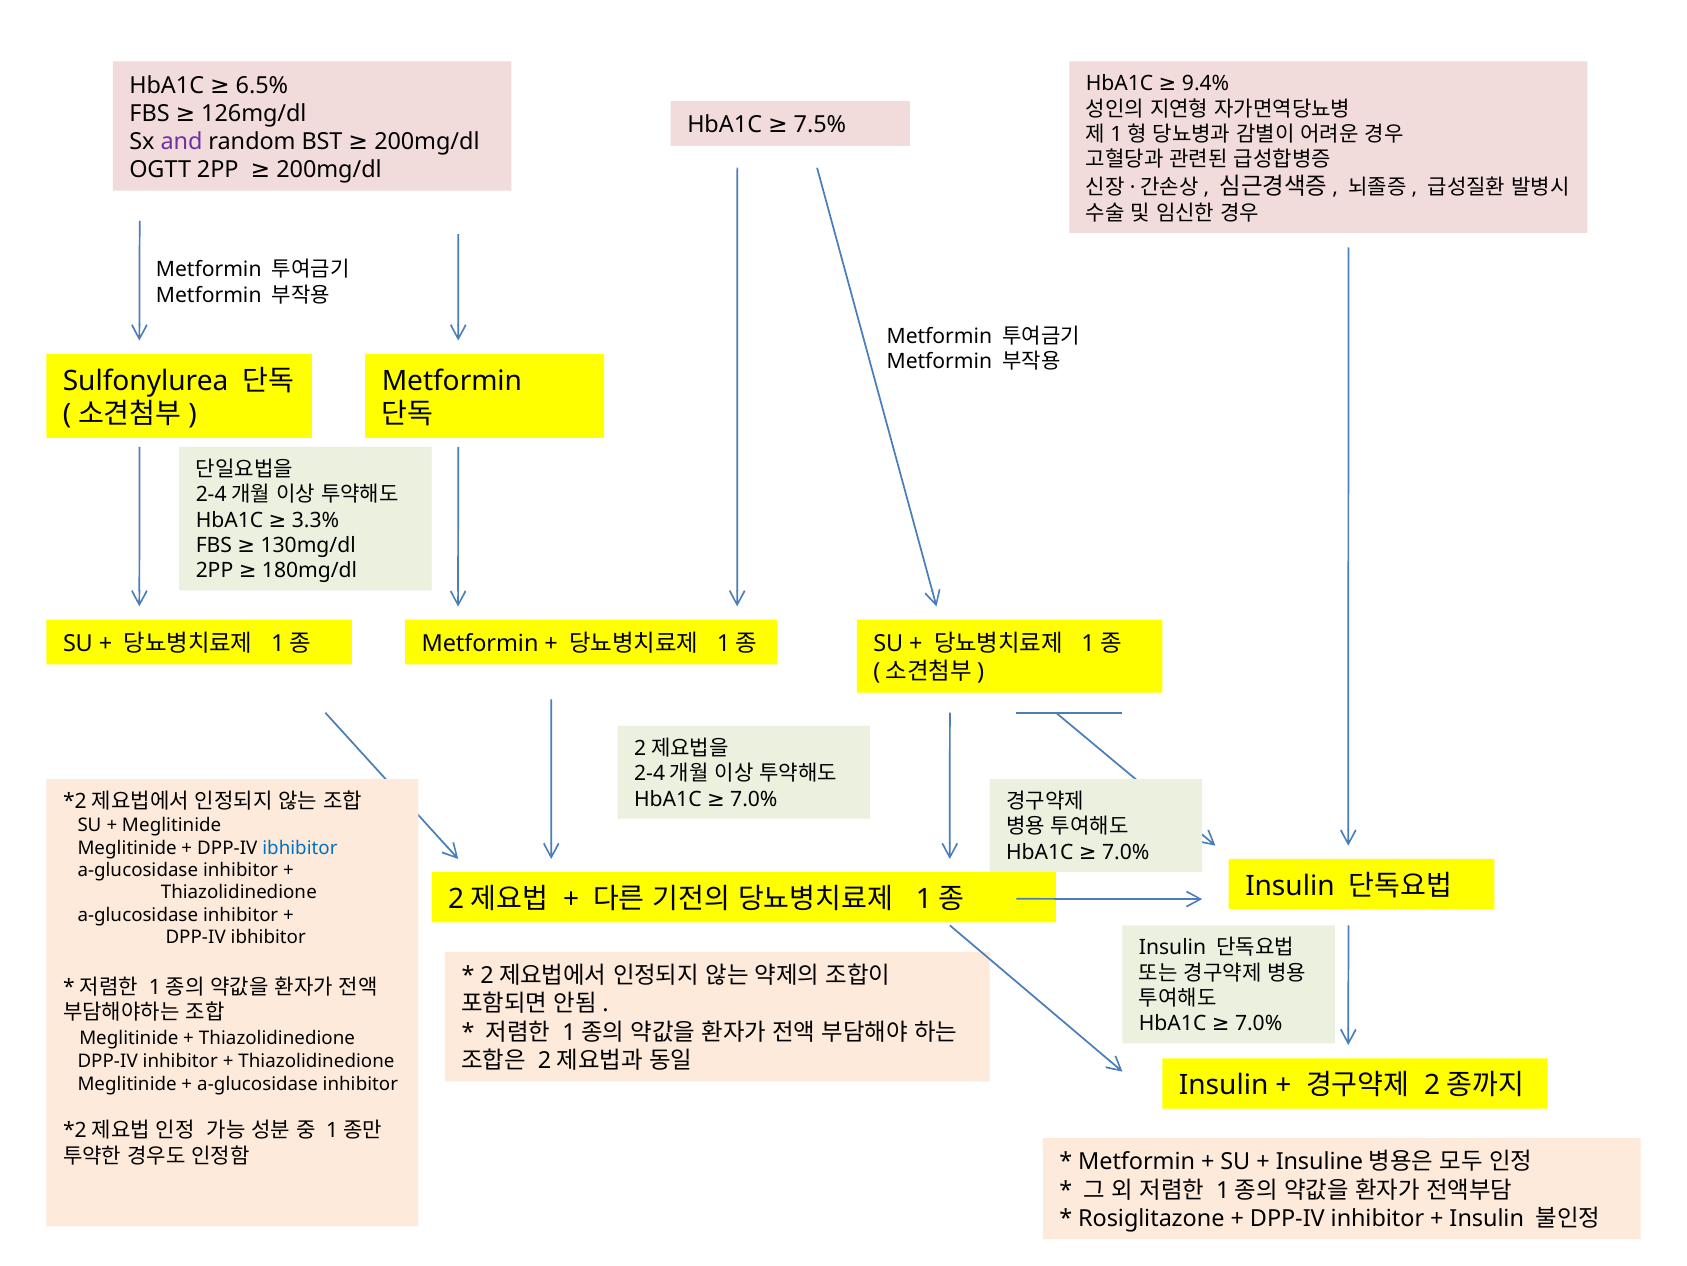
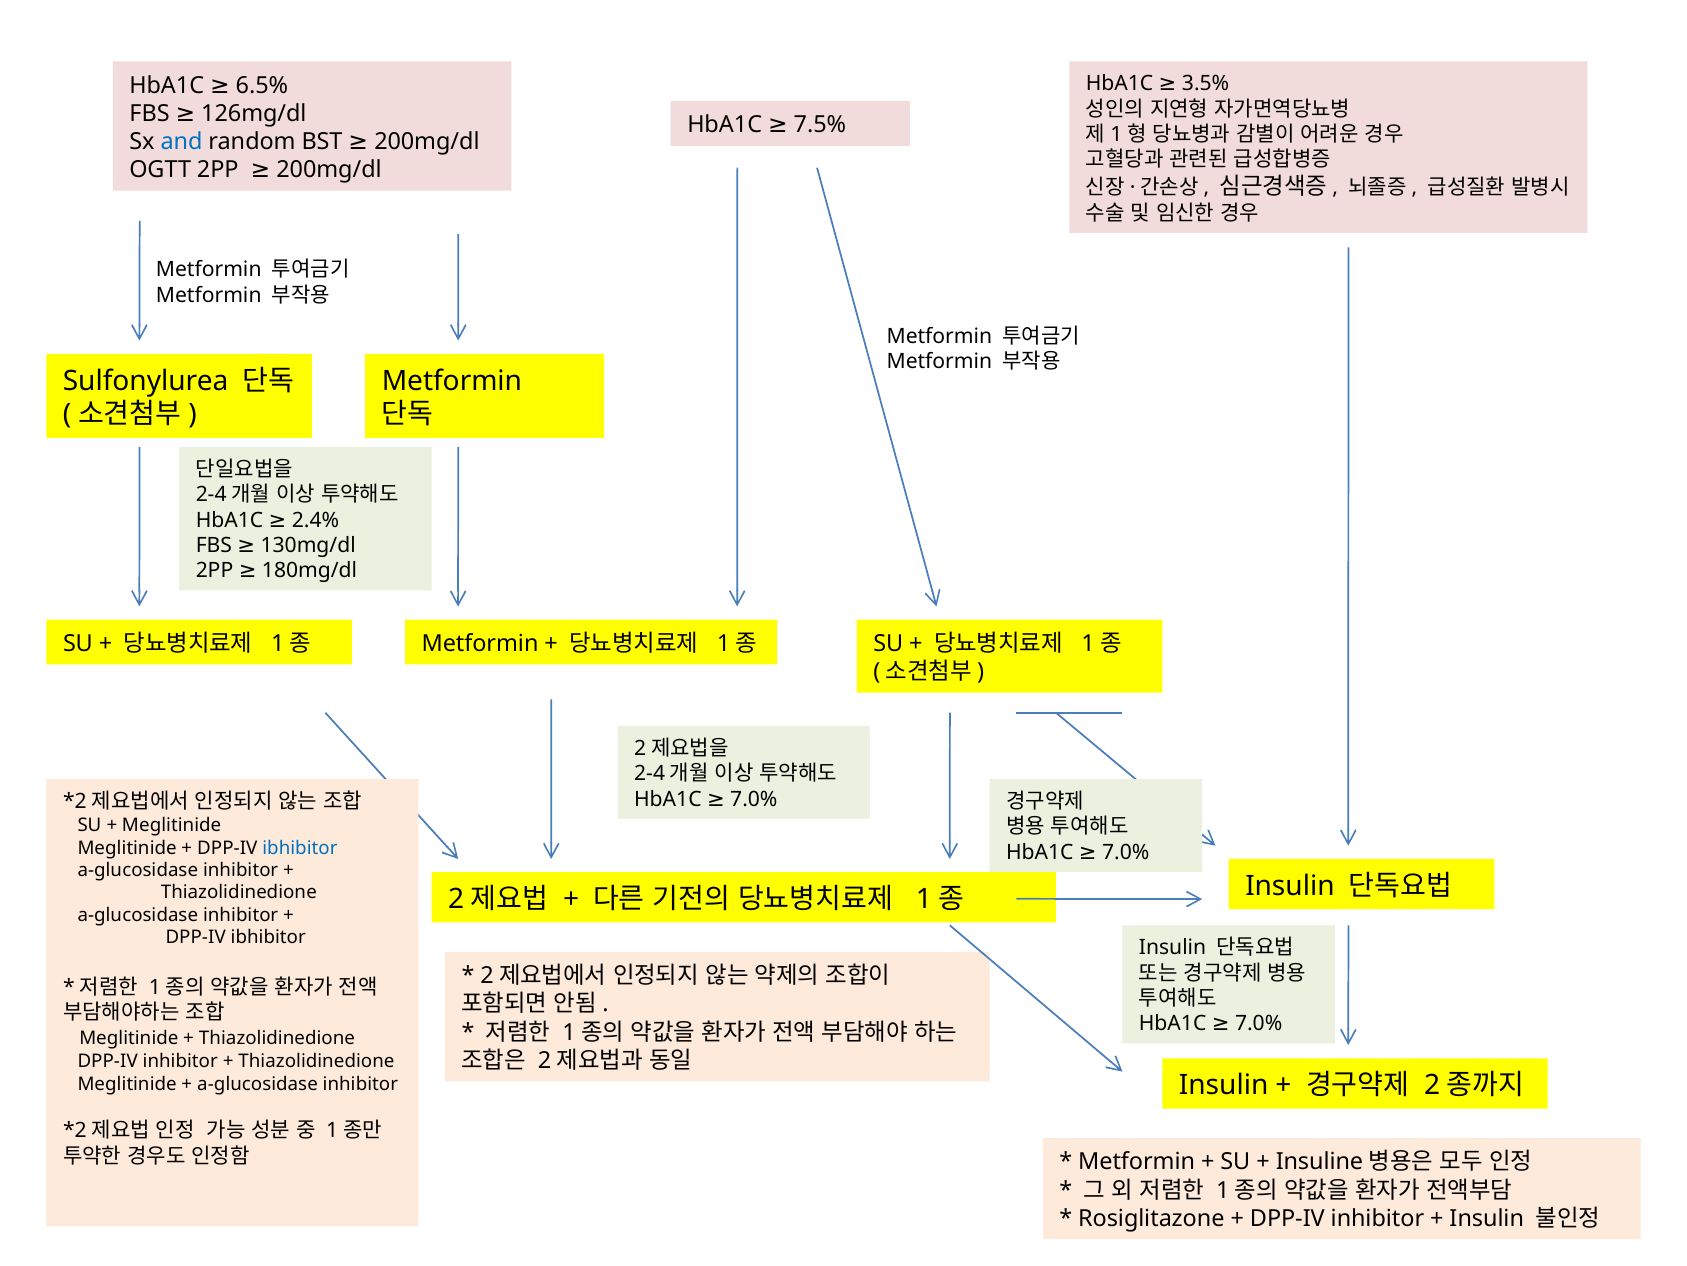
9.4%: 9.4% -> 3.5% (1206, 84)
and colour: purple -> blue (182, 142)
3.3%: 3.3% -> 2.4% (315, 520)
